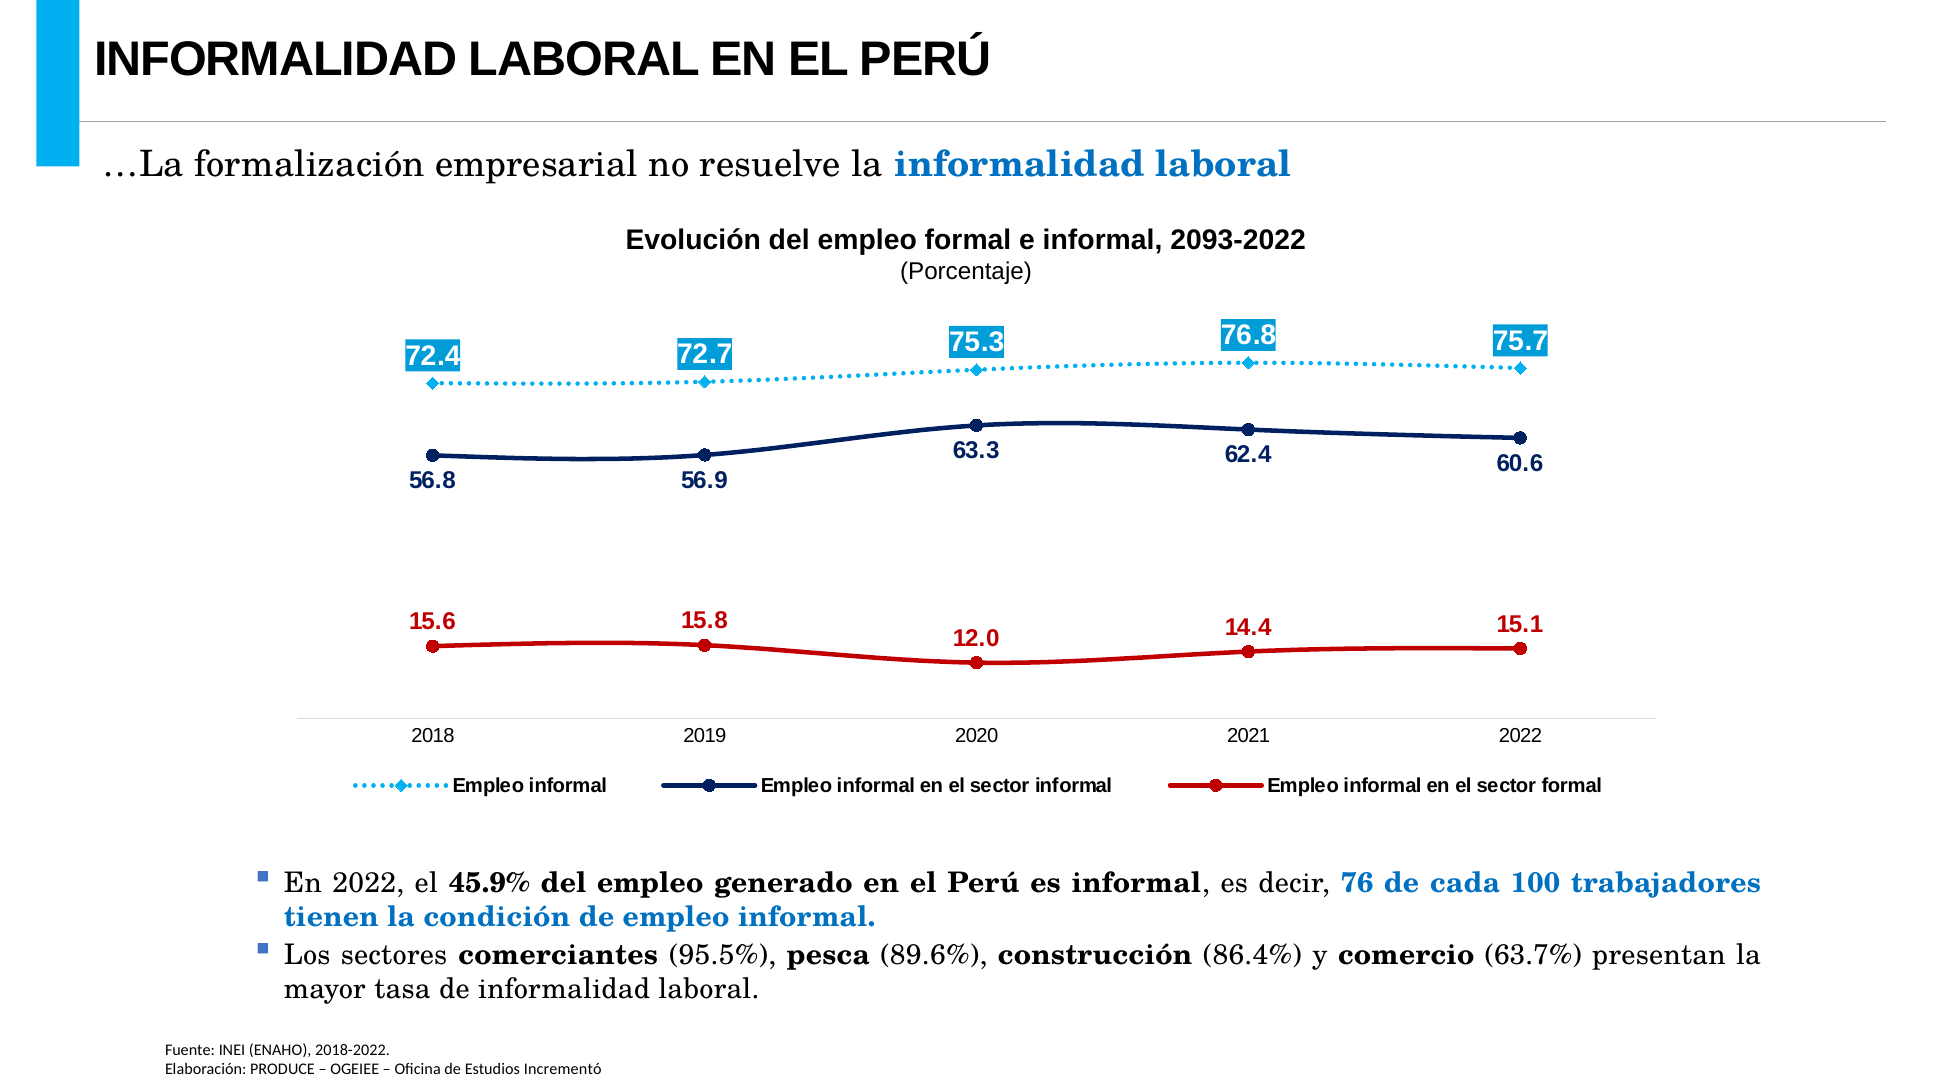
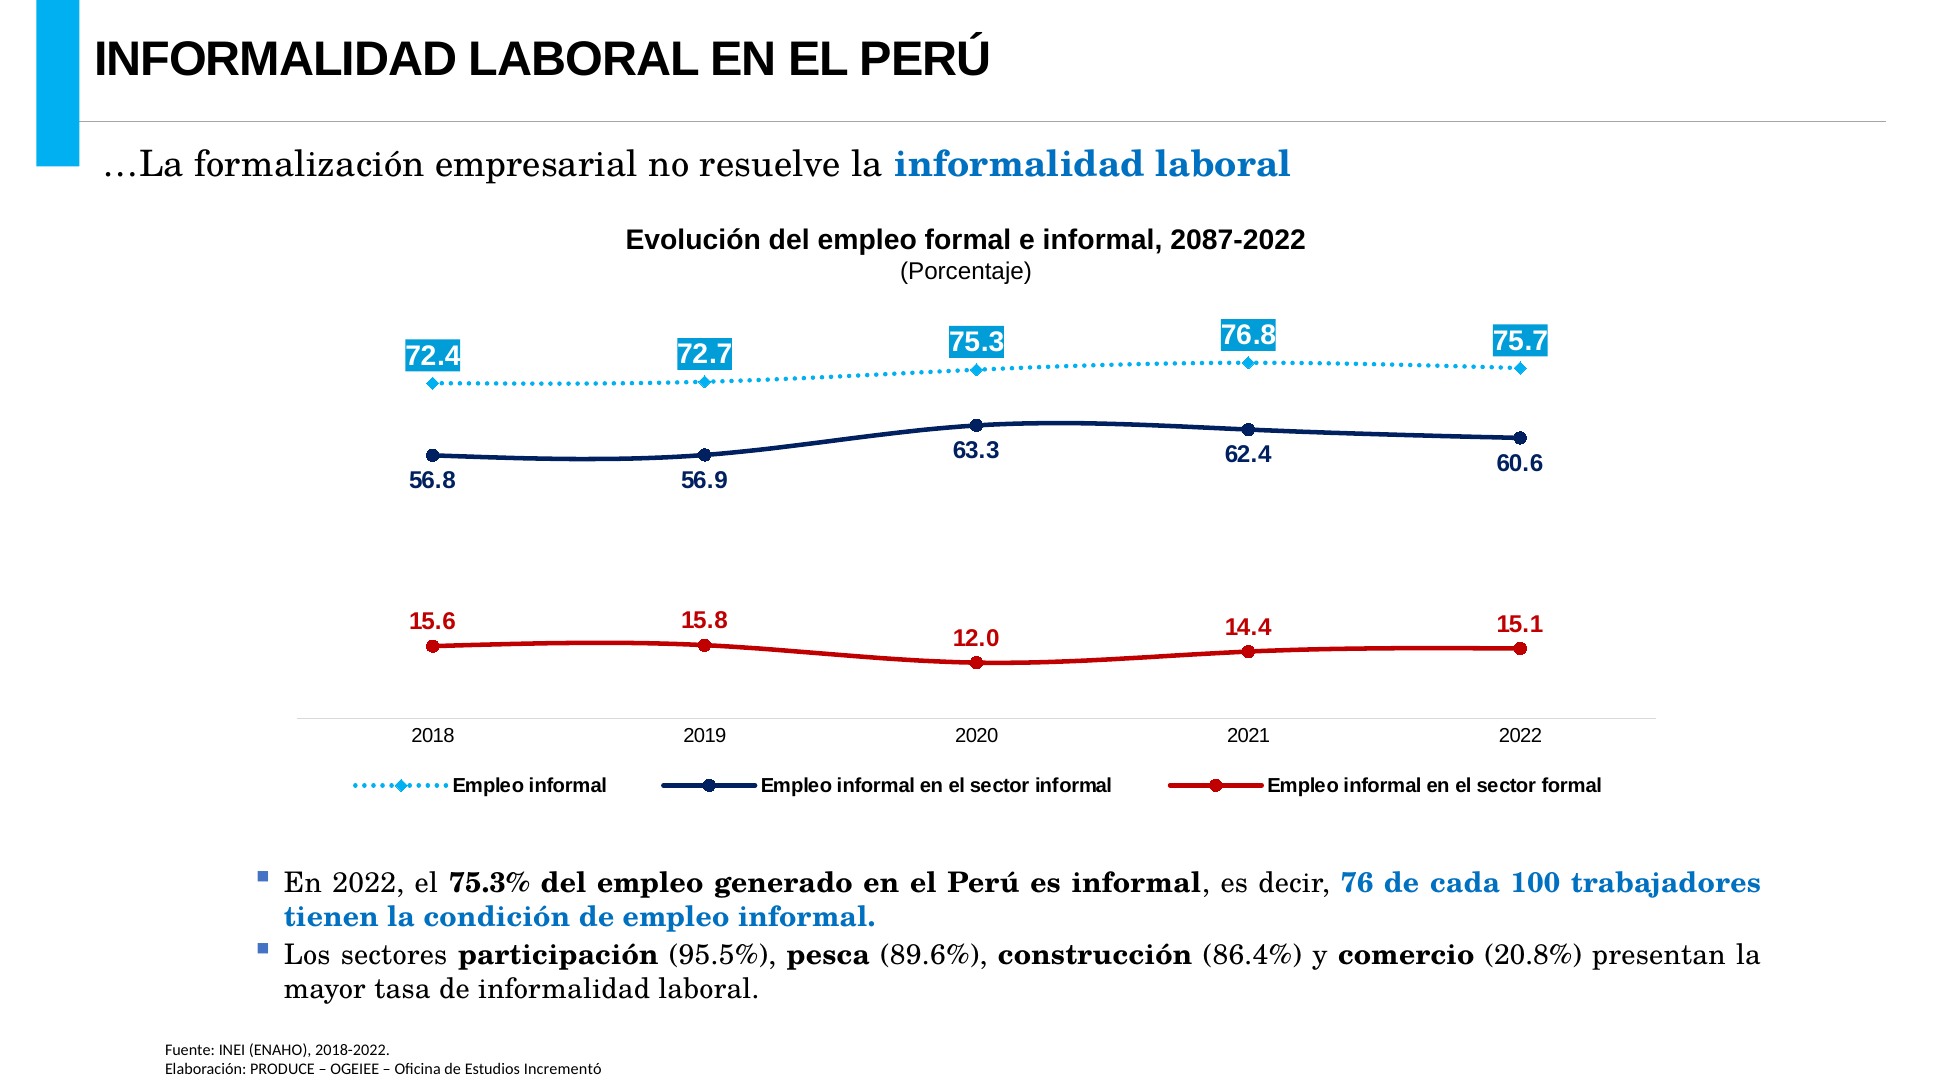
2093-2022: 2093-2022 -> 2087-2022 (1238, 240)
45.9%: 45.9% -> 75.3% (489, 883)
comerciantes: comerciantes -> participación (558, 955)
63.7%: 63.7% -> 20.8% (1533, 955)
